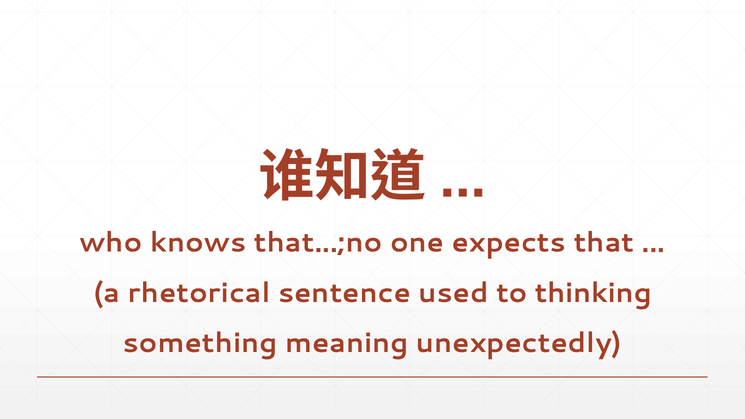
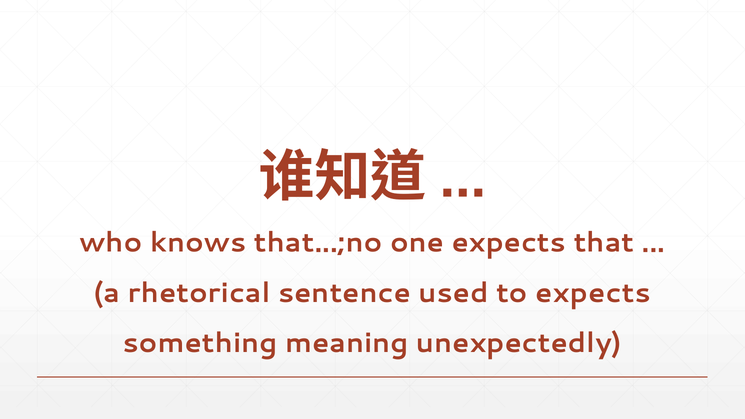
to thinking: thinking -> expects (593, 293)
